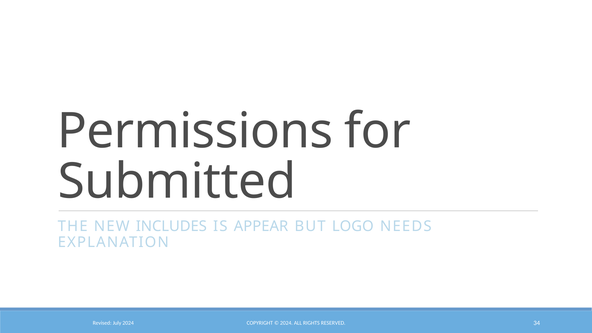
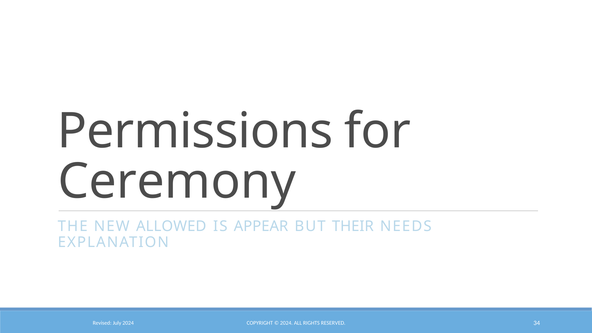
Submitted: Submitted -> Ceremony (177, 181)
INCLUDES: INCLUDES -> ALLOWED (171, 226)
LOGO: LOGO -> THEIR (353, 226)
